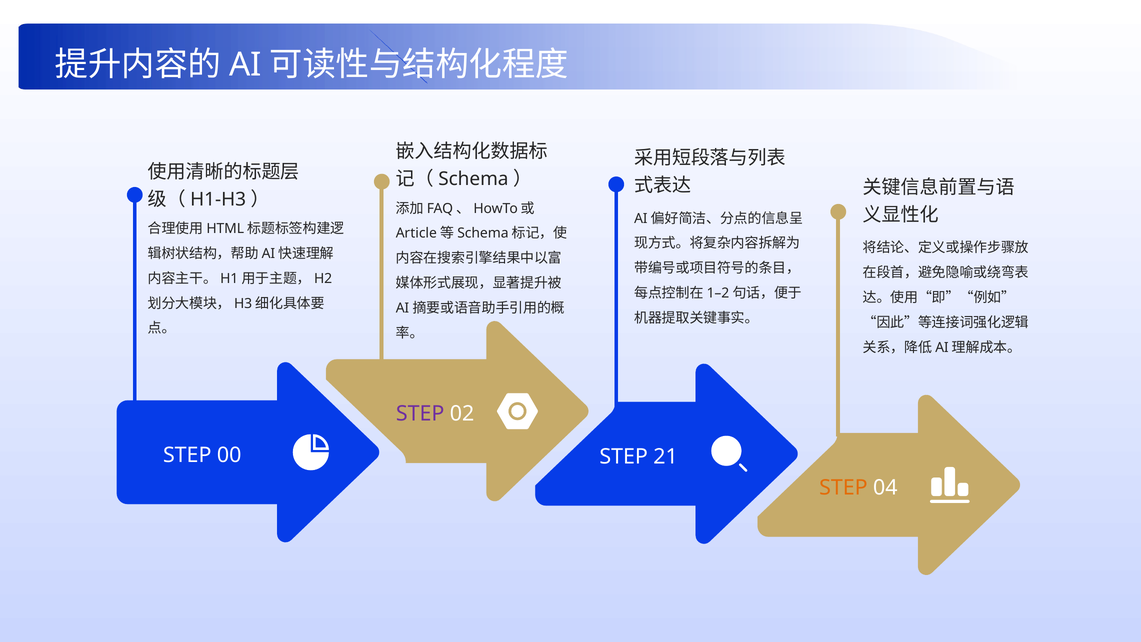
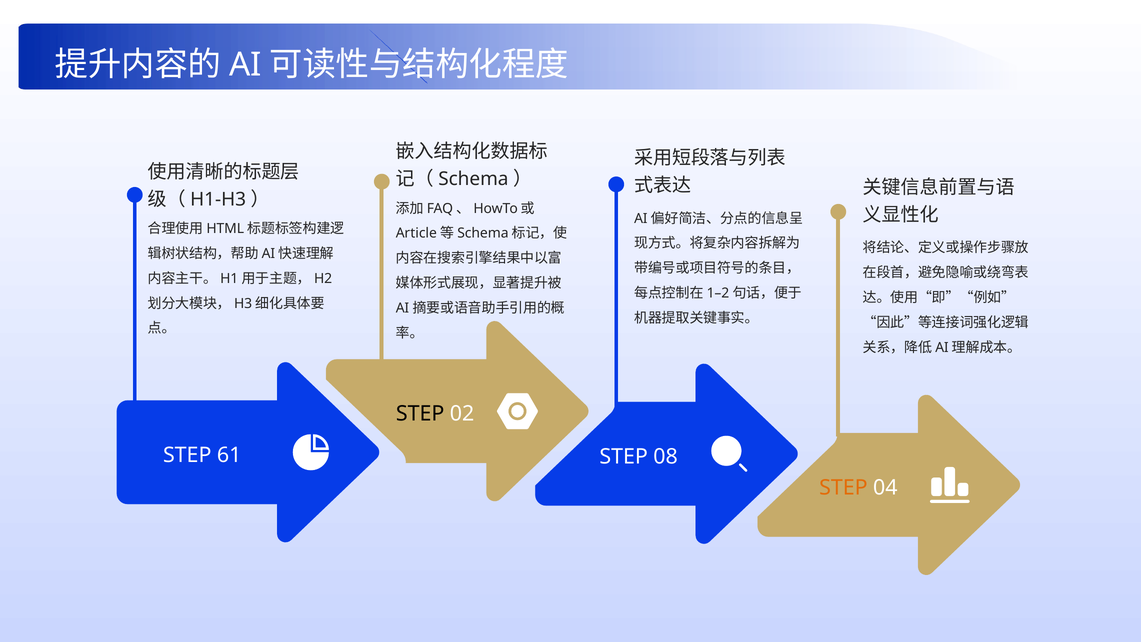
STEP colour: purple -> black (420, 414)
00: 00 -> 61 (229, 455)
21: 21 -> 08 (666, 456)
